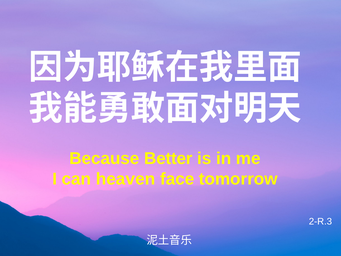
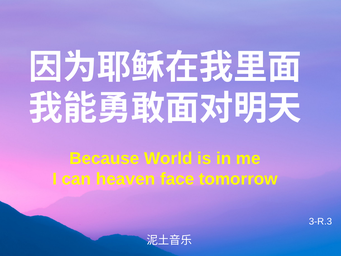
Better: Better -> World (168, 158)
2-R.3: 2-R.3 -> 3-R.3 (320, 221)
